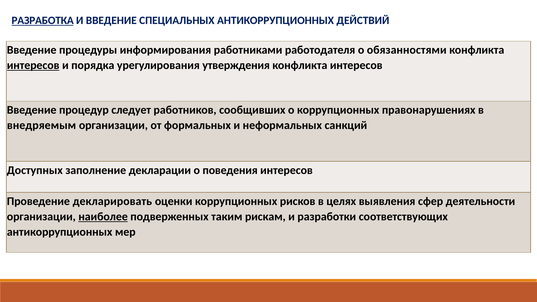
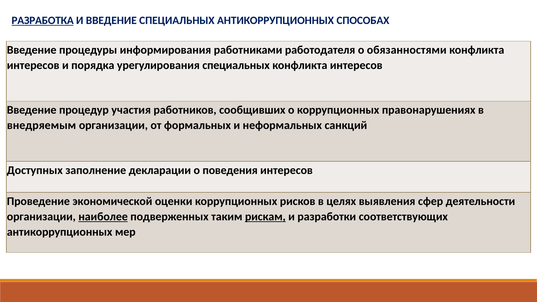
ДЕЙСТВИЙ: ДЕЙСТВИЙ -> СПОСОБАХ (363, 21)
интересов underline: present -> none (33, 65)
урегулирования утверждения: утверждения -> специальных (236, 65)
следует: следует -> участия (131, 110)
декларировать: декларировать -> экономической (112, 201)
рискам underline: none -> present (265, 217)
